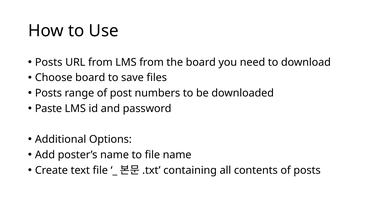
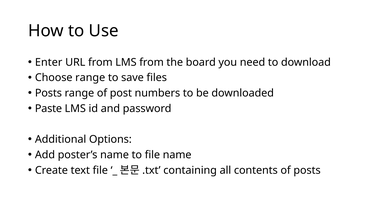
Posts: Posts -> Enter (49, 62)
Choose board: board -> range (90, 78)
